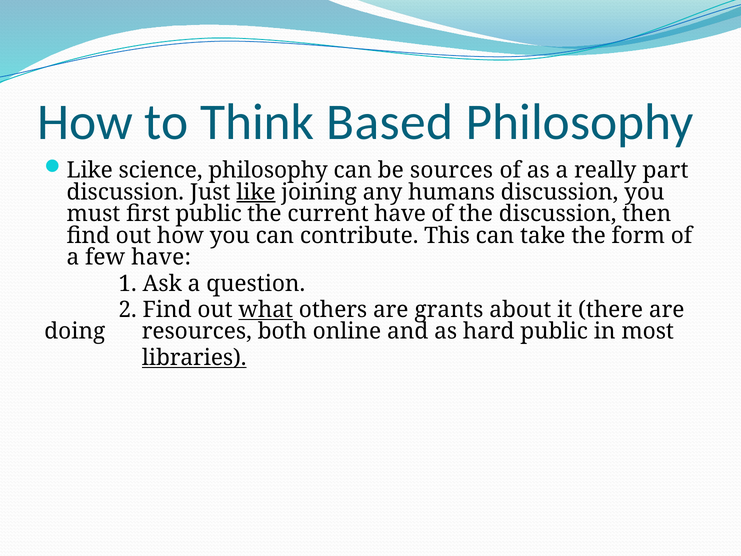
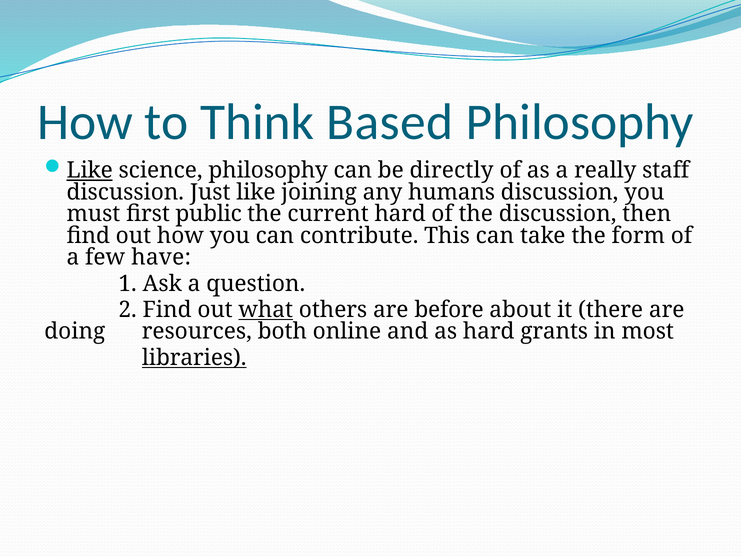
Like underline: none -> present (90, 170)
sources: sources -> directly (452, 170)
part: part -> staff (666, 170)
like underline: present -> none (256, 192)
current have: have -> hard (400, 214)
grants: grants -> before (449, 310)
hard public: public -> grants (554, 331)
